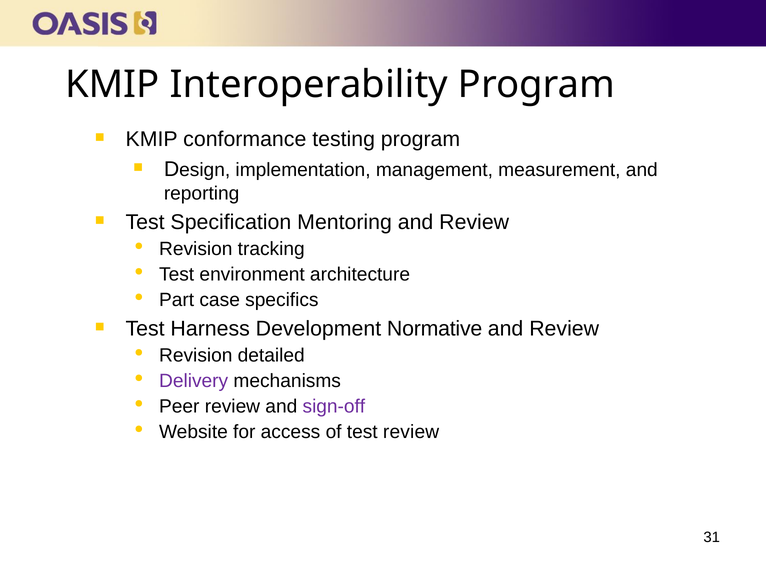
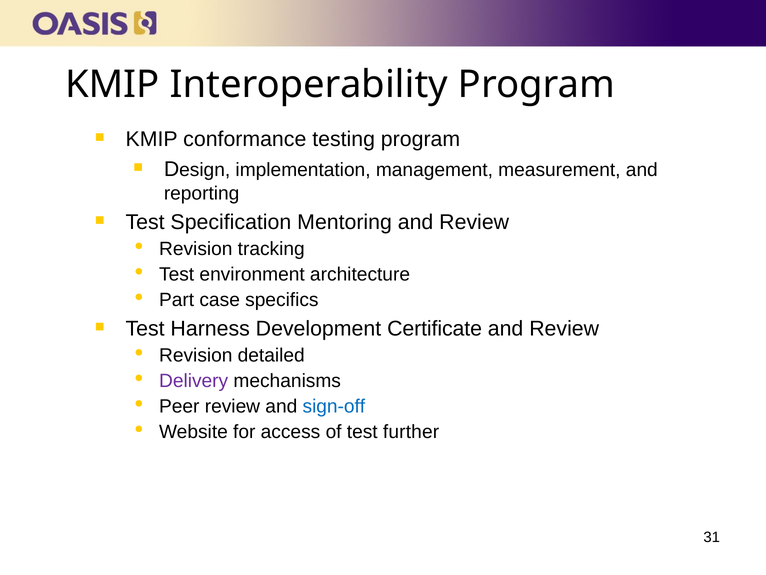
Normative: Normative -> Certificate (435, 328)
sign-off colour: purple -> blue (334, 406)
test review: review -> further (411, 432)
